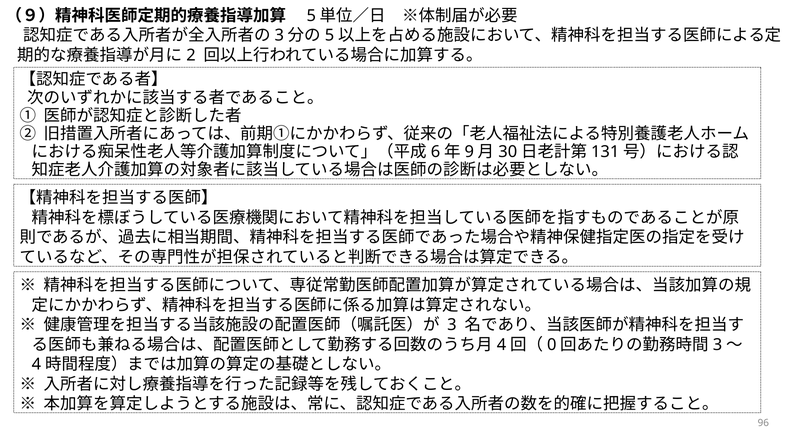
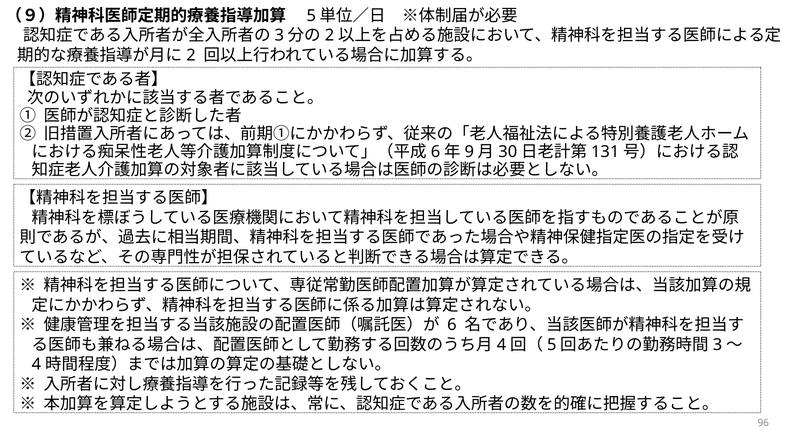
5: 5 -> 2 (329, 35)
3: 3 -> 6 (452, 325)
0: 0 -> 5 (552, 345)
